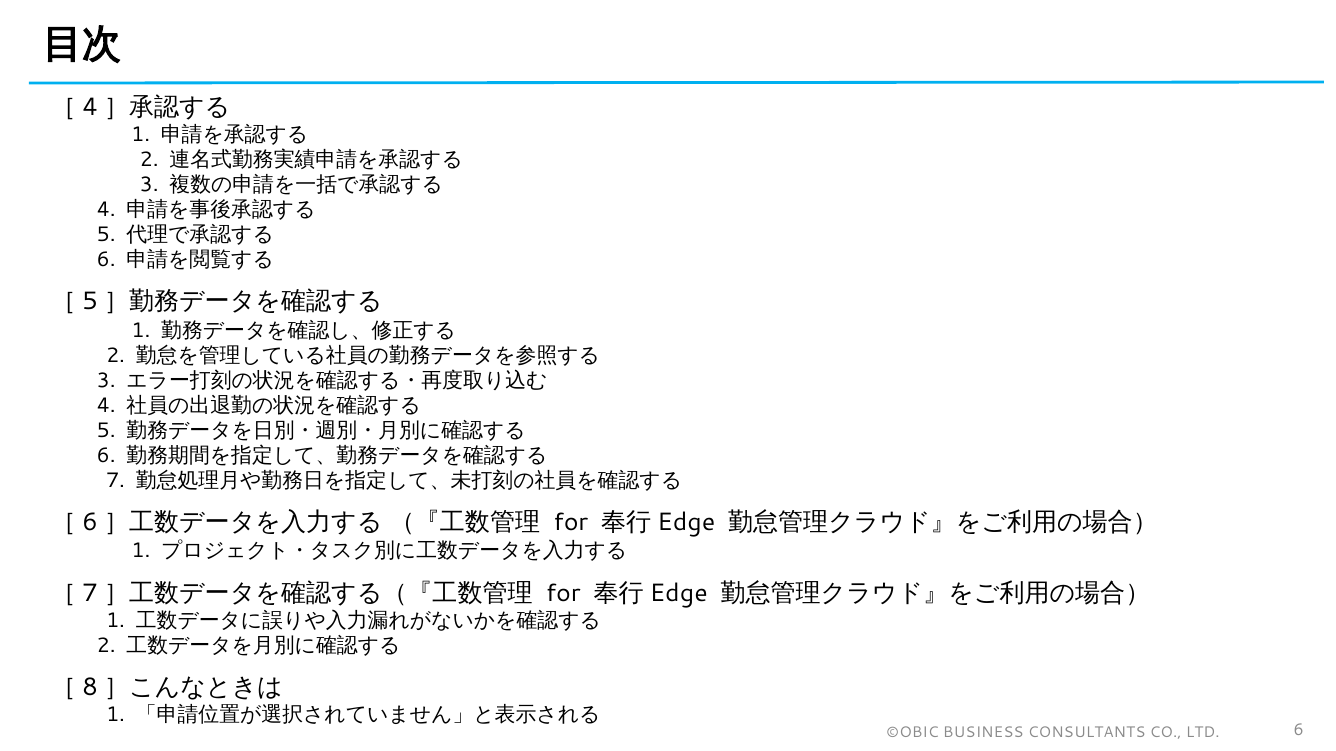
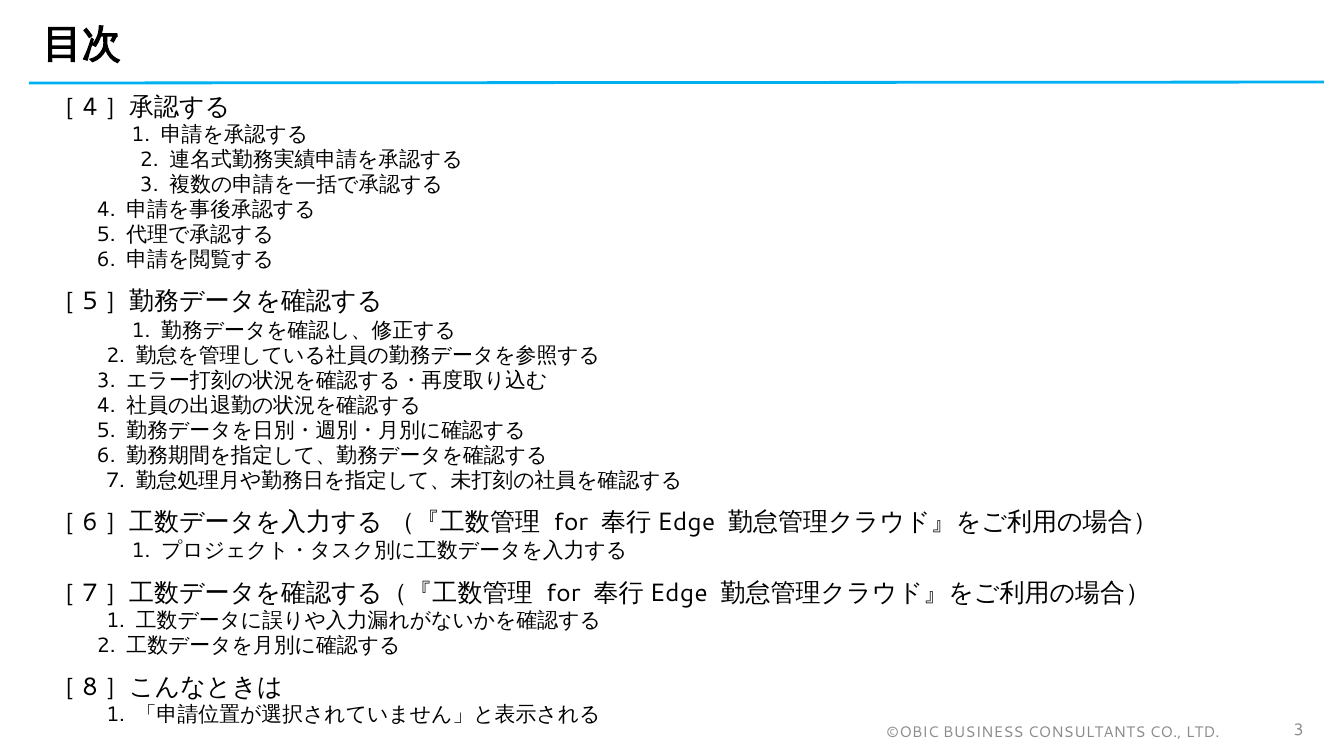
LTD 6: 6 -> 3 (1299, 731)
